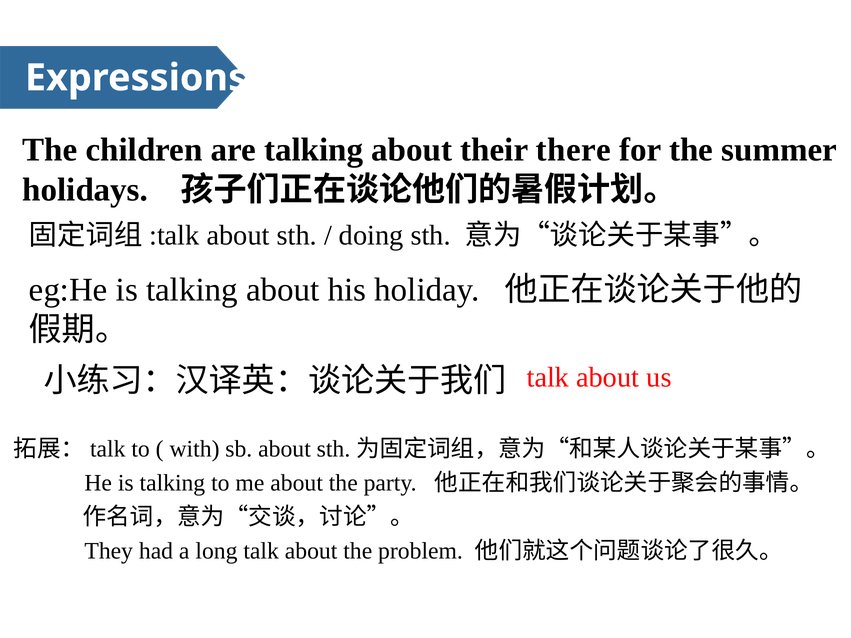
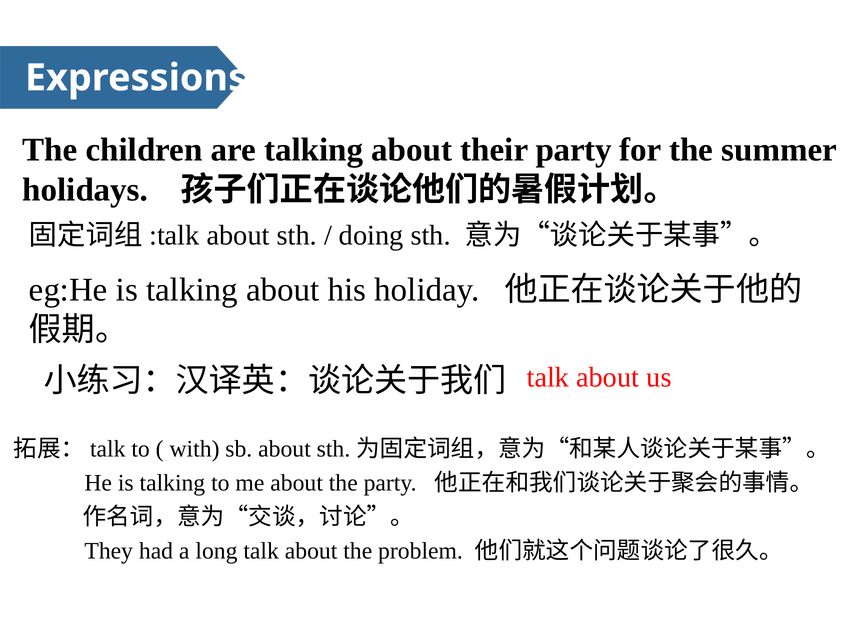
their there: there -> party (574, 150)
